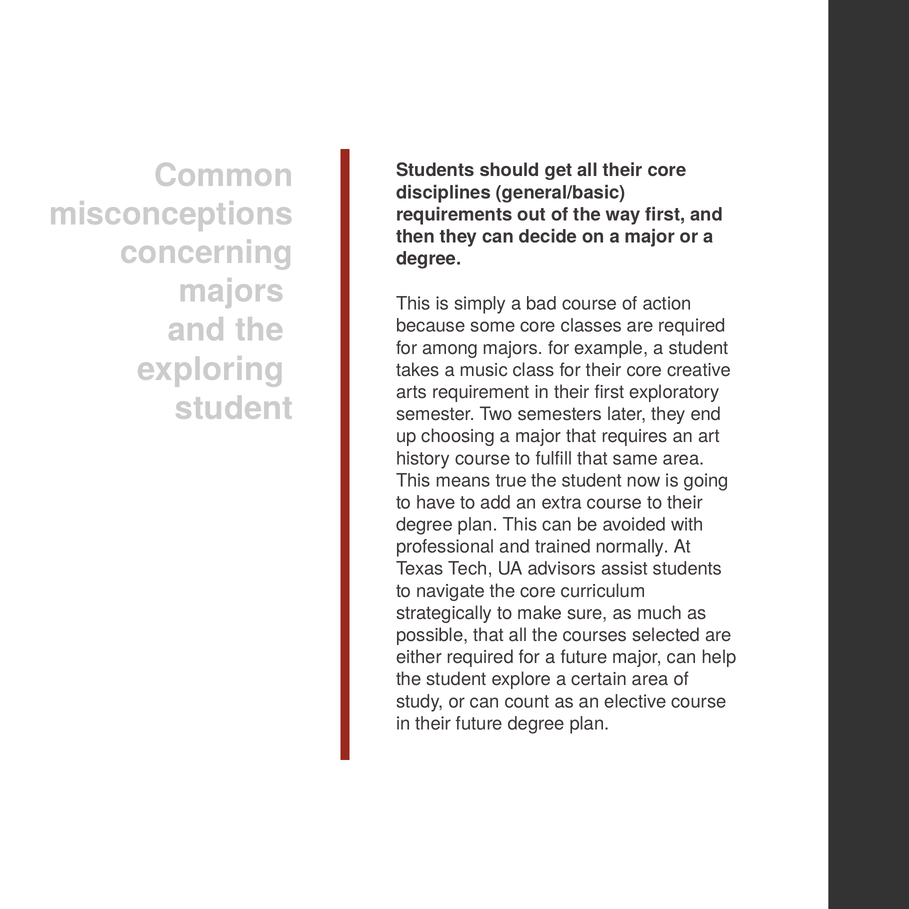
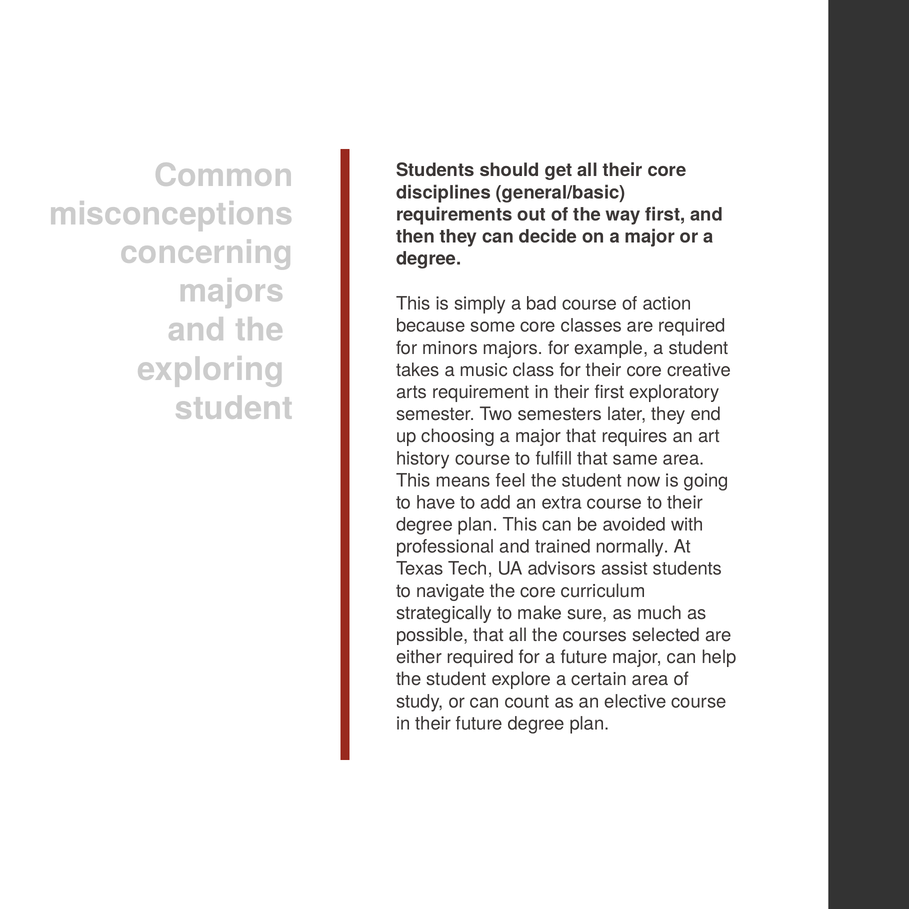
among: among -> minors (450, 348)
true: true -> feel (511, 481)
